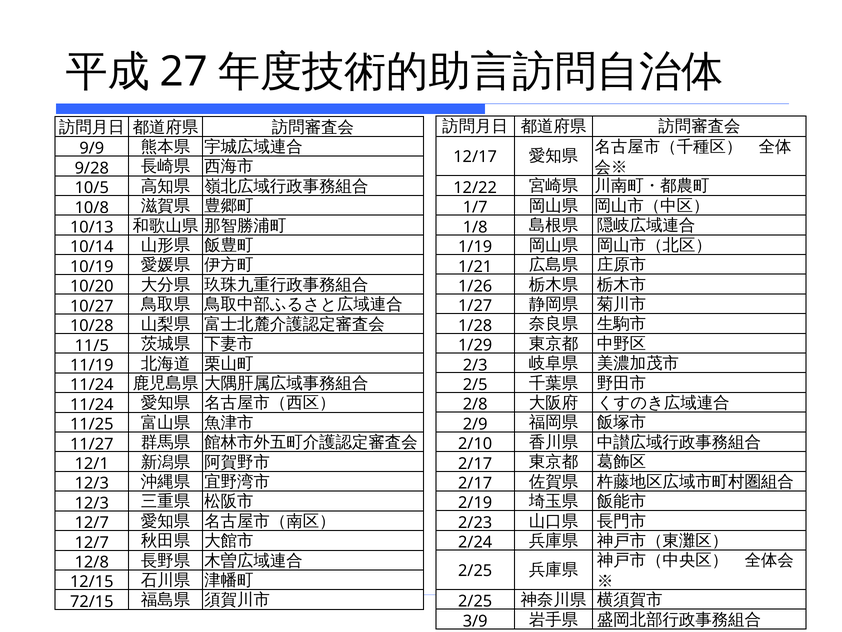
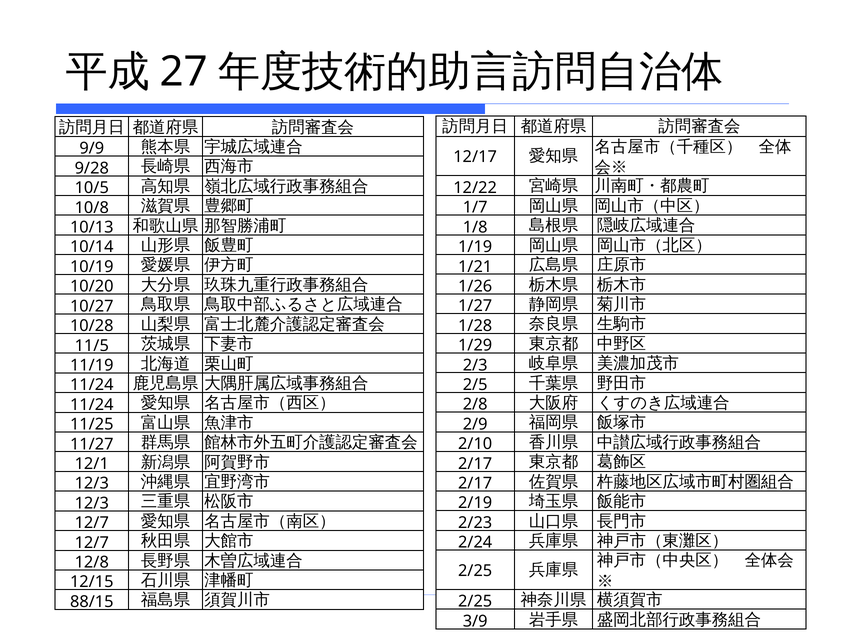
72/15: 72/15 -> 88/15 (92, 601)
